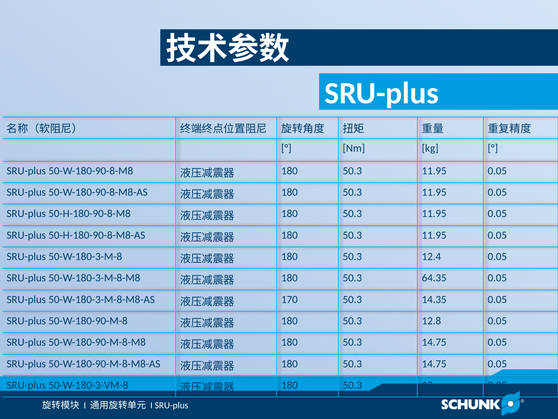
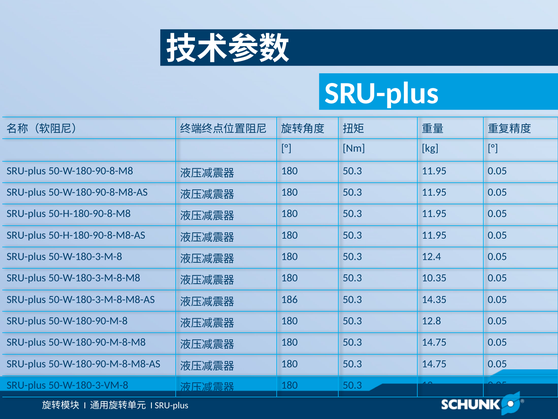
64.35: 64.35 -> 10.35 (434, 278)
170: 170 -> 186 (289, 299)
